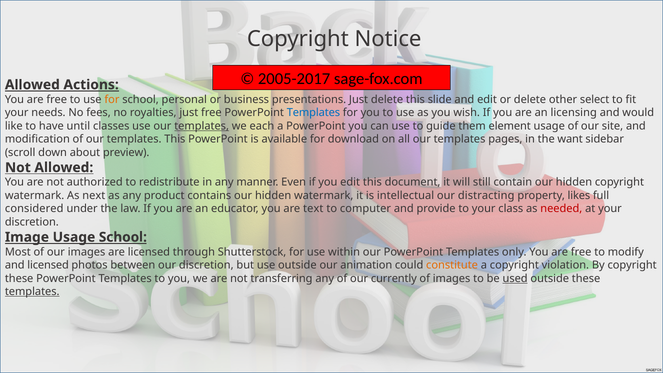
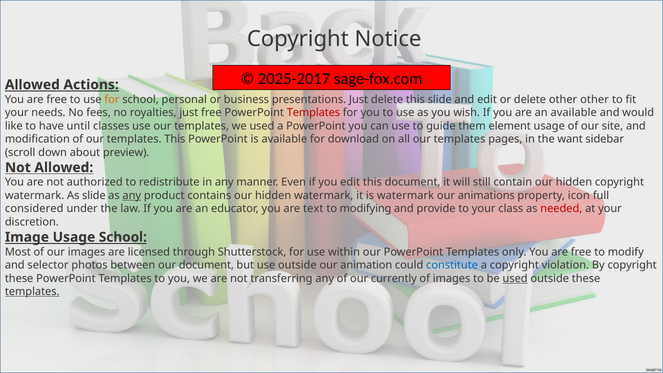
2005-2017: 2005-2017 -> 2025-2017 (294, 79)
other select: select -> other (595, 99)
Templates colour: blue -> red (313, 113)
an licensing: licensing -> available (574, 113)
templates underline: present -> none (202, 126)
we each: each -> used (262, 126)
As next: next -> slide (94, 196)
any underline: none -> present (132, 196)
is intellectual: intellectual -> watermark (405, 196)
distracting: distracting -> animations (486, 196)
likes: likes -> icon (579, 196)
computer: computer -> modifying (366, 209)
and licensed: licensed -> selector (48, 265)
our discretion: discretion -> document (206, 265)
constitute colour: orange -> blue (452, 265)
